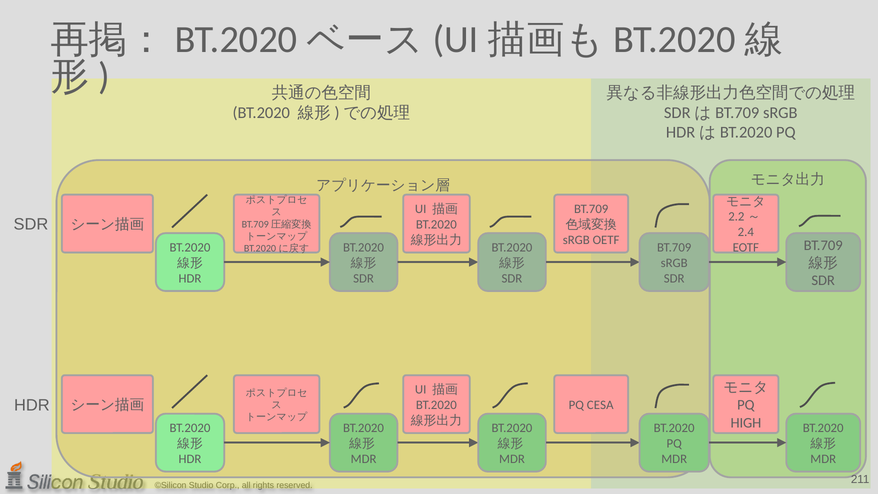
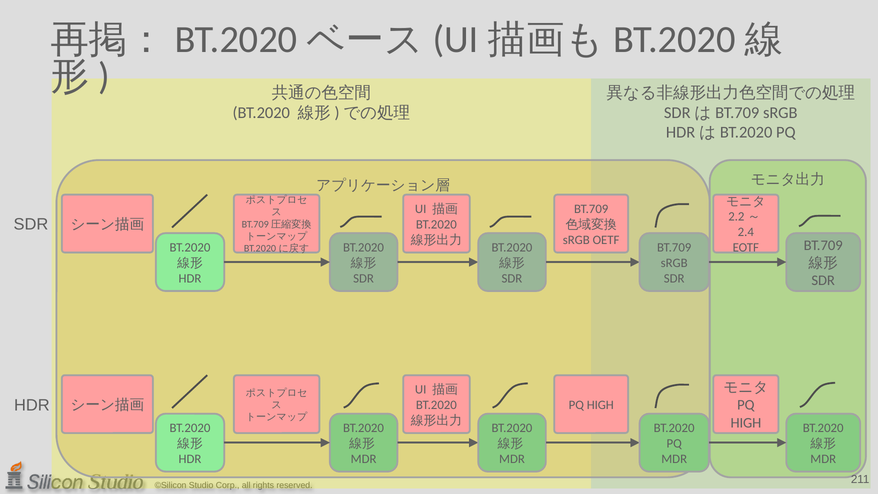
CESA: CESA -> HIGH (600, 405)
